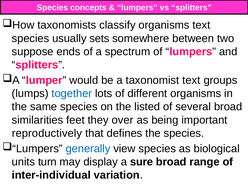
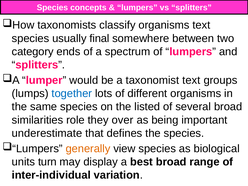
sets: sets -> final (99, 38)
suppose: suppose -> category (33, 52)
feet: feet -> role (75, 120)
reproductively: reproductively -> underestimate (47, 133)
generally colour: blue -> orange (88, 149)
sure: sure -> best (141, 162)
